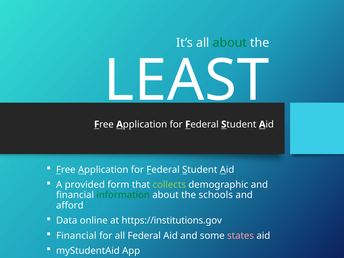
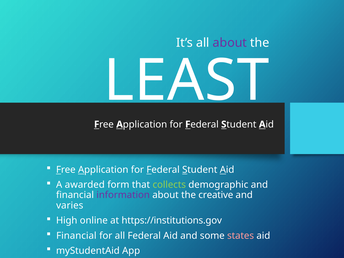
about colour: green -> purple (230, 43)
provided: provided -> awarded (85, 185)
information colour: green -> purple (123, 195)
schools: schools -> creative (216, 195)
afford: afford -> varies (70, 205)
Data: Data -> High (67, 220)
